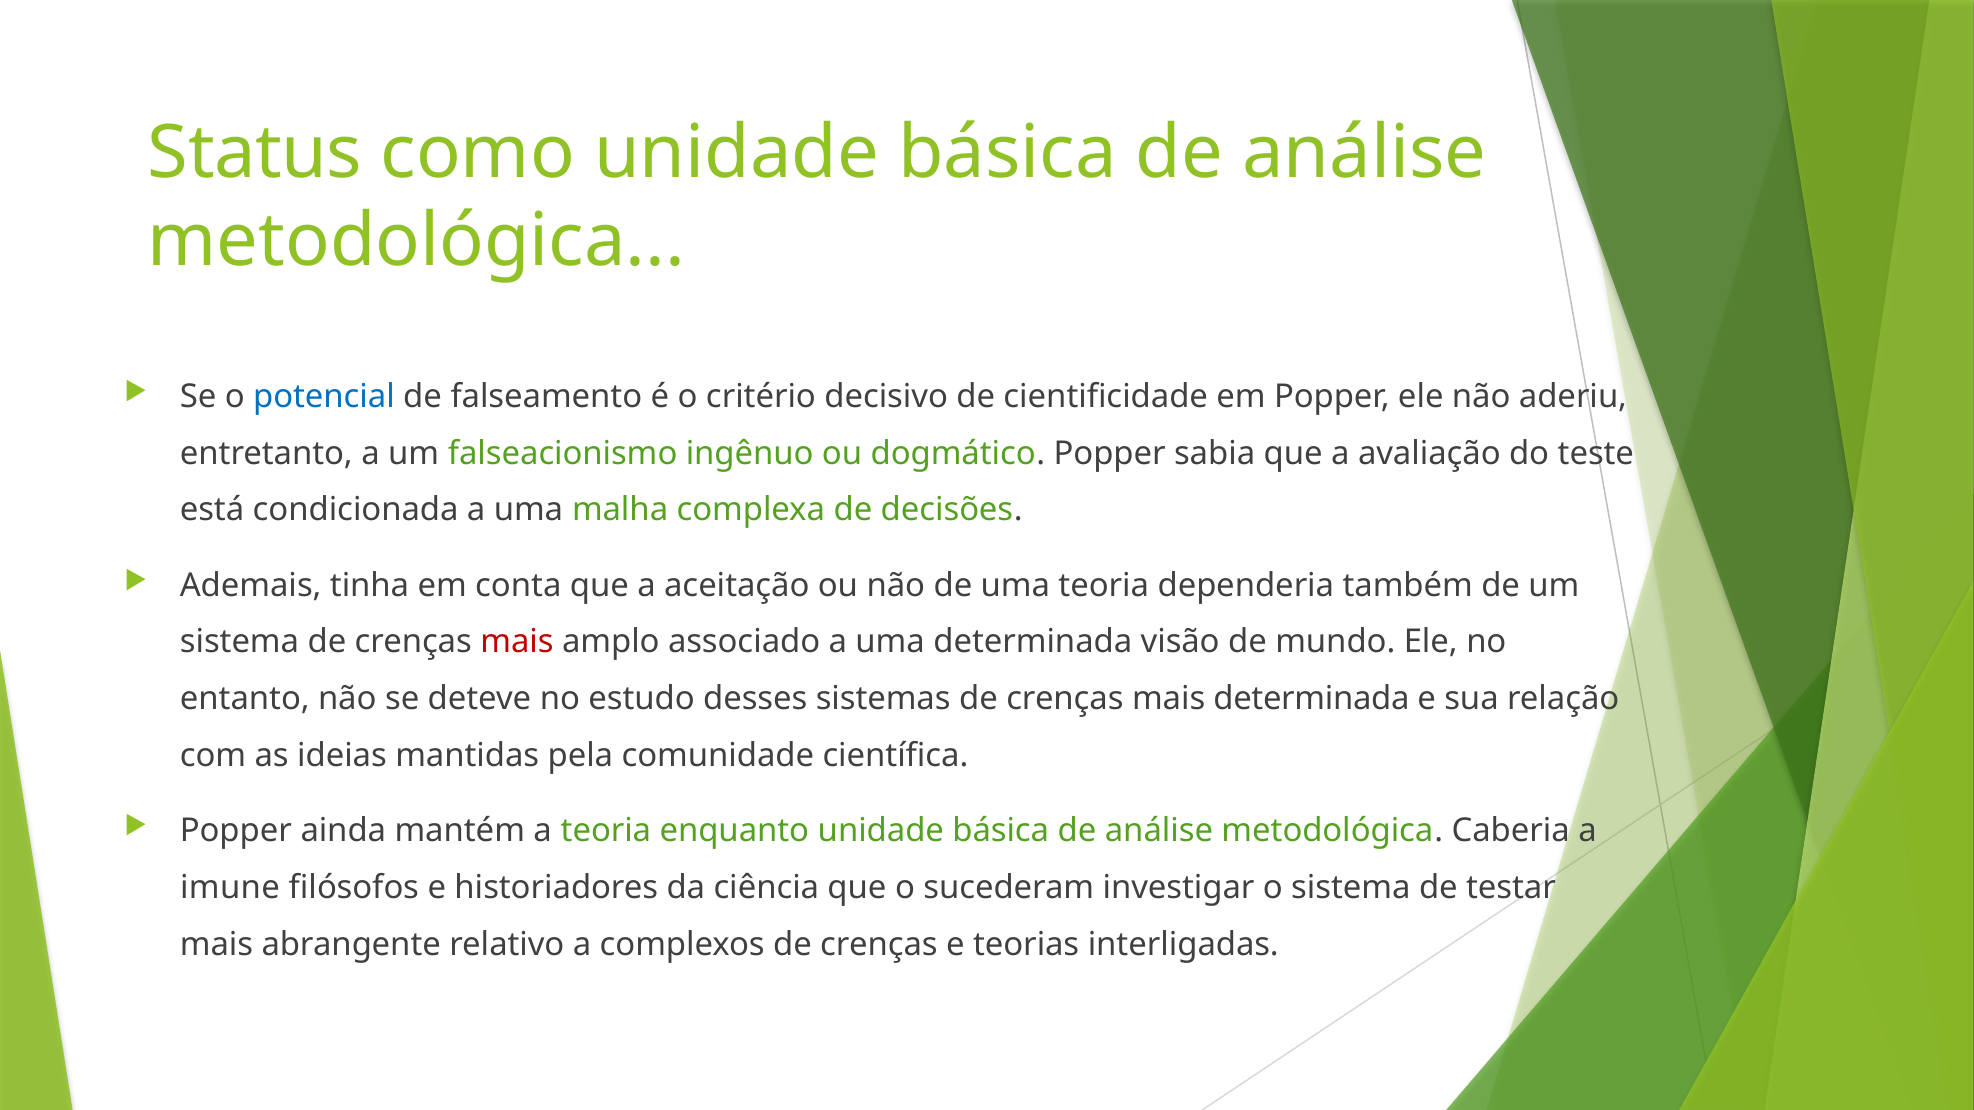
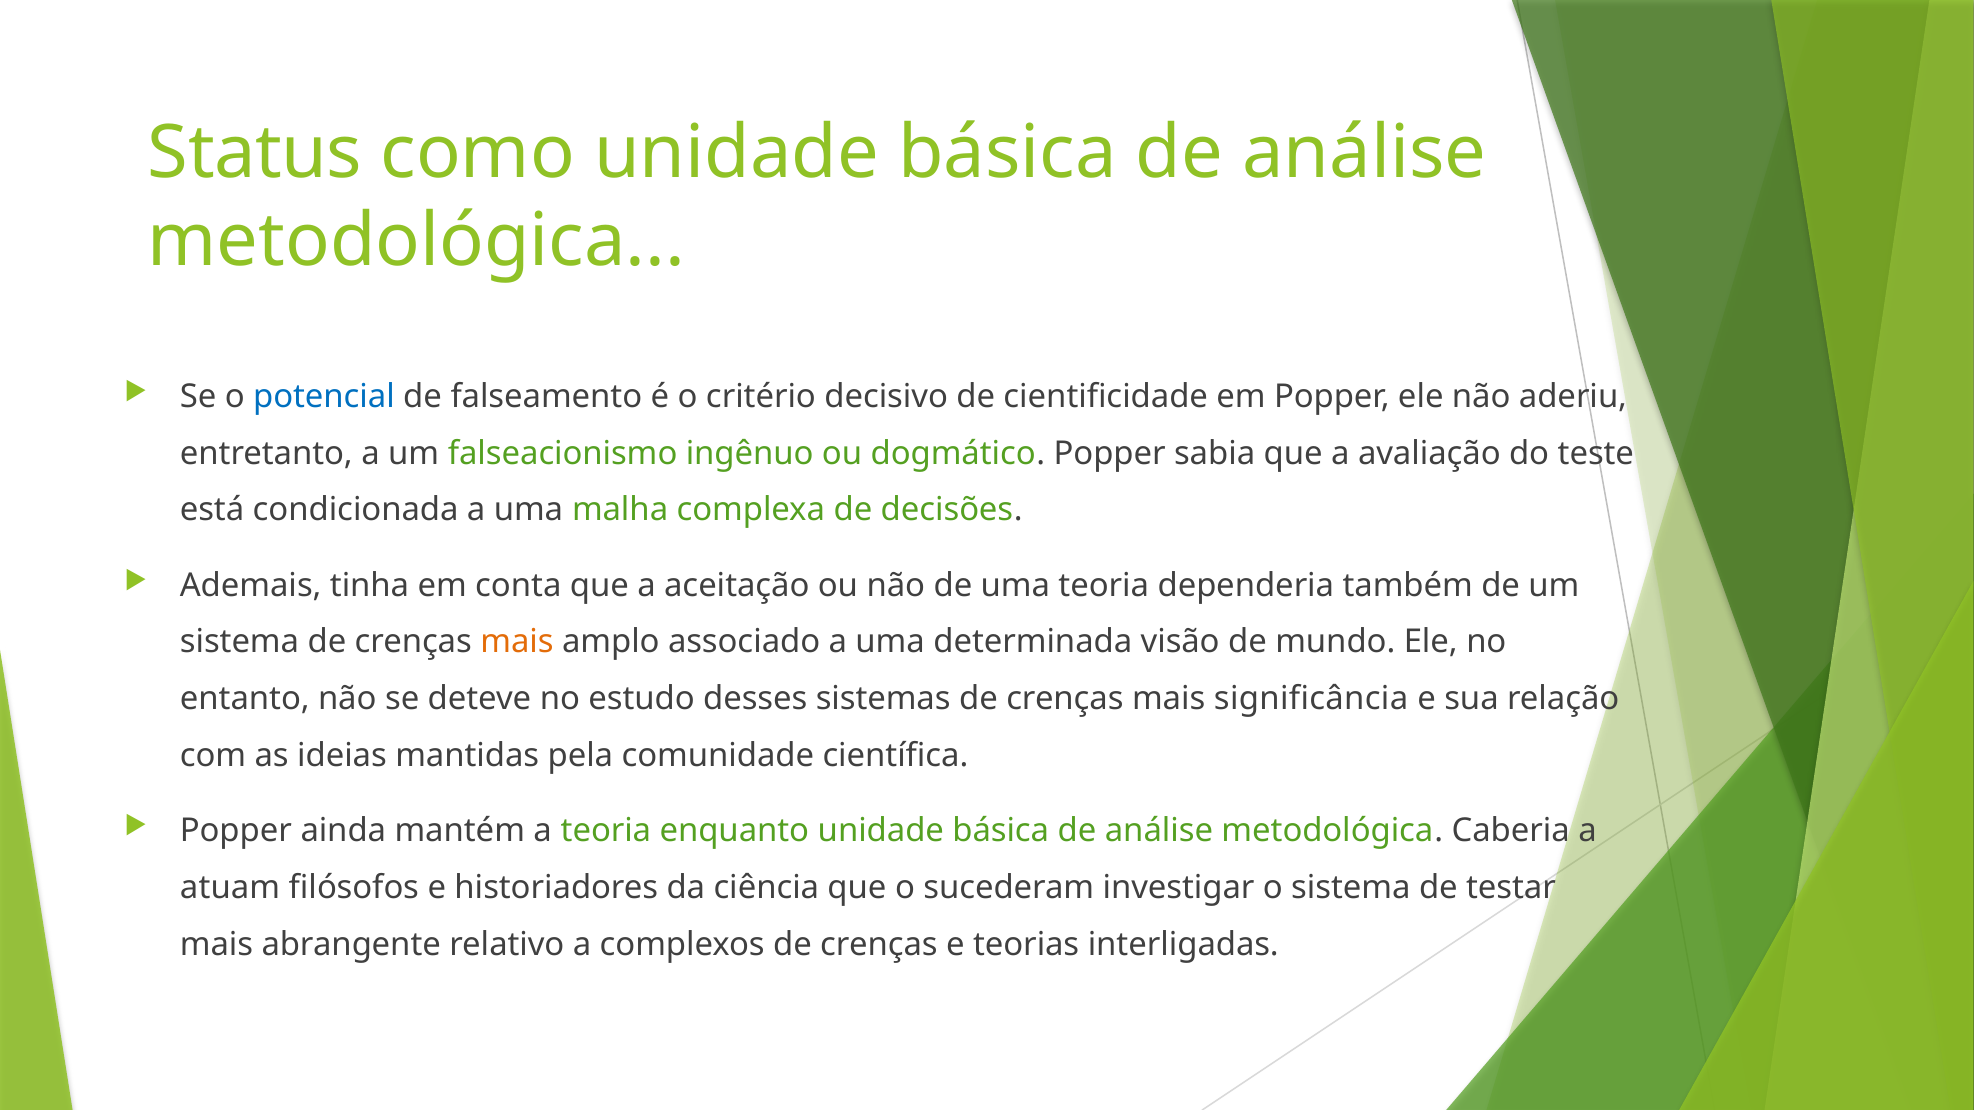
mais colour: red -> orange (517, 642)
mais determinada: determinada -> significância (1311, 699)
imune: imune -> atuam (230, 888)
